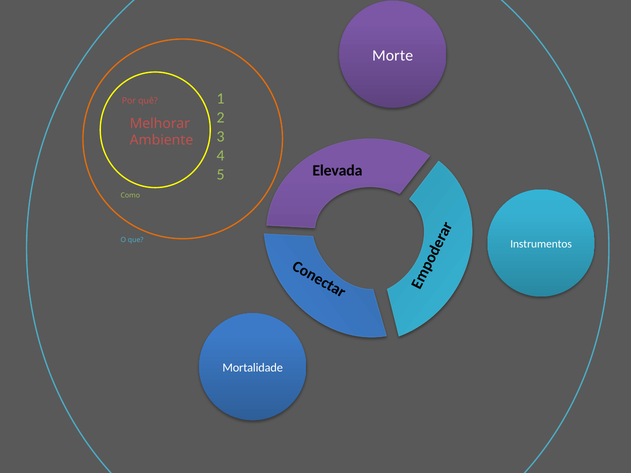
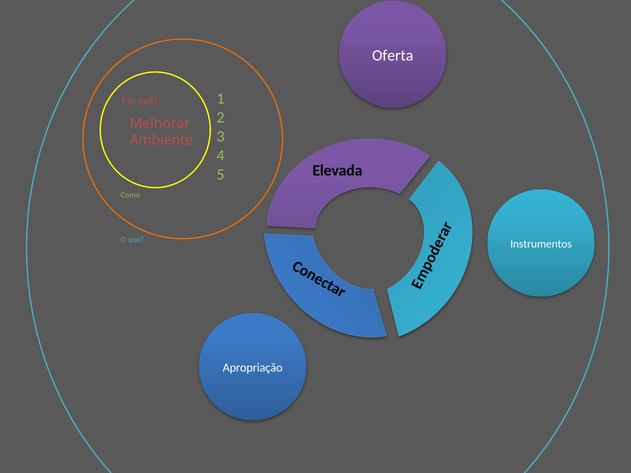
Morte: Morte -> Oferta (393, 55)
Mortalidade: Mortalidade -> Apropriação (253, 368)
